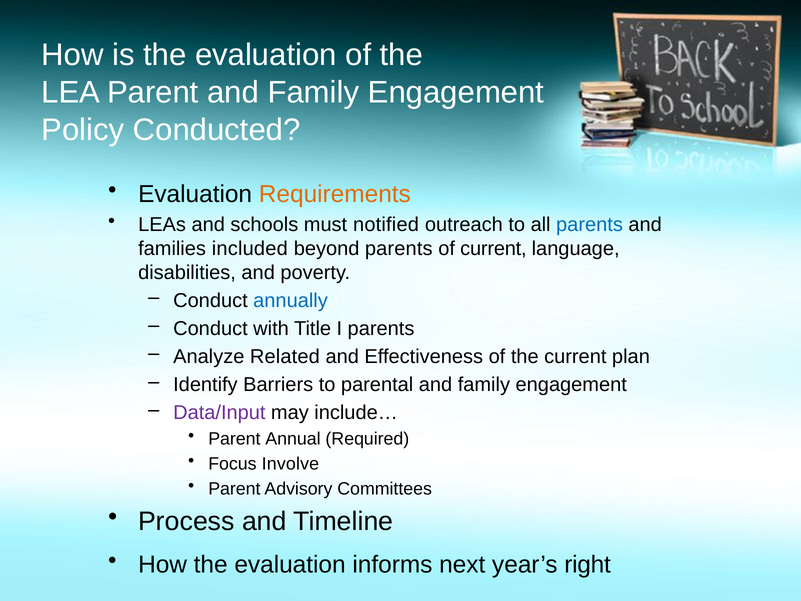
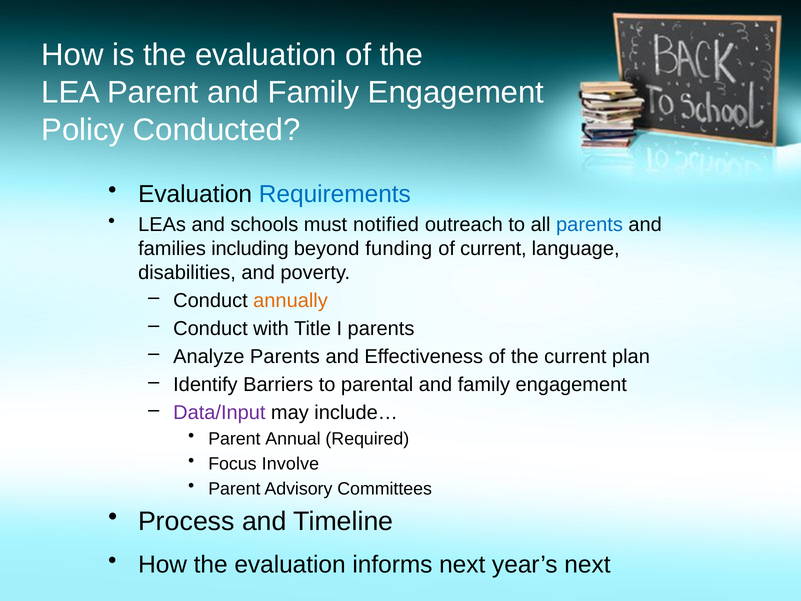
Requirements colour: orange -> blue (335, 194)
included: included -> including (250, 248)
beyond parents: parents -> funding (399, 248)
annually colour: blue -> orange (291, 300)
Analyze Related: Related -> Parents (285, 356)
year’s right: right -> next (587, 564)
